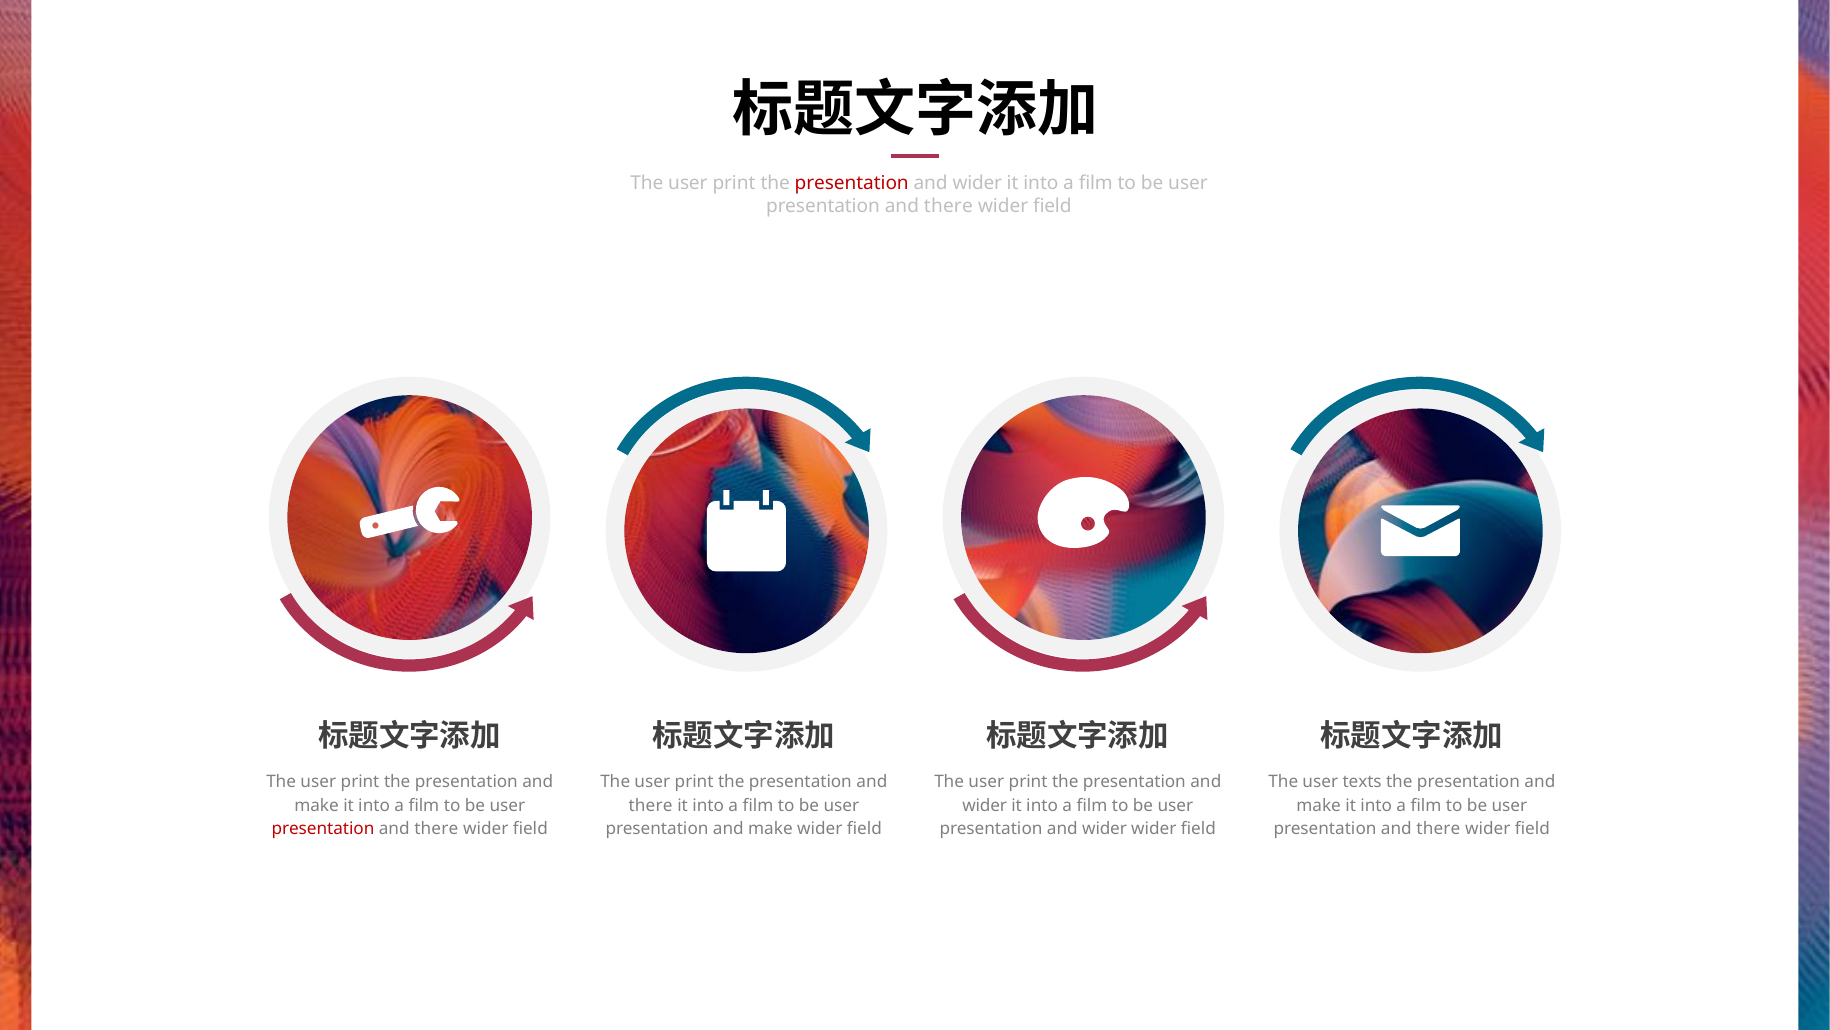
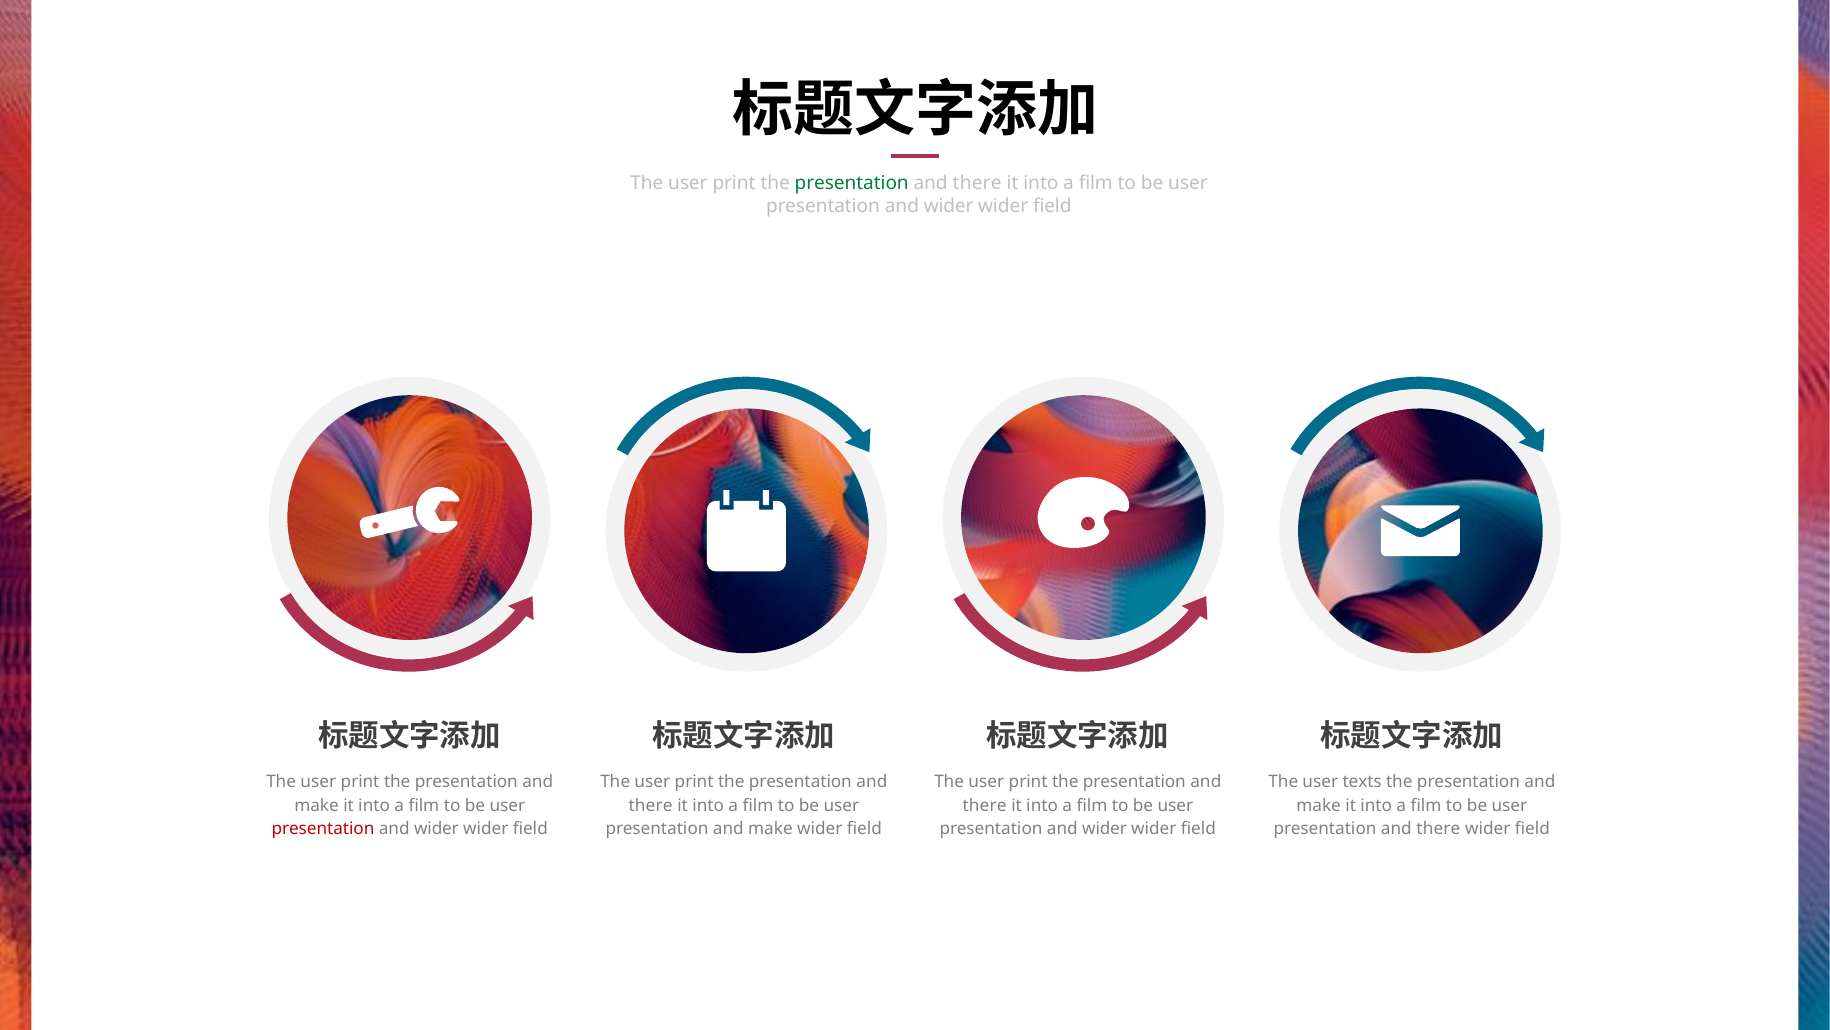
presentation colour: red -> green (852, 183)
wider: wider -> there (977, 183)
there: there -> wider (949, 206)
wider: wider -> there (985, 805)
there: there -> wider (436, 829)
